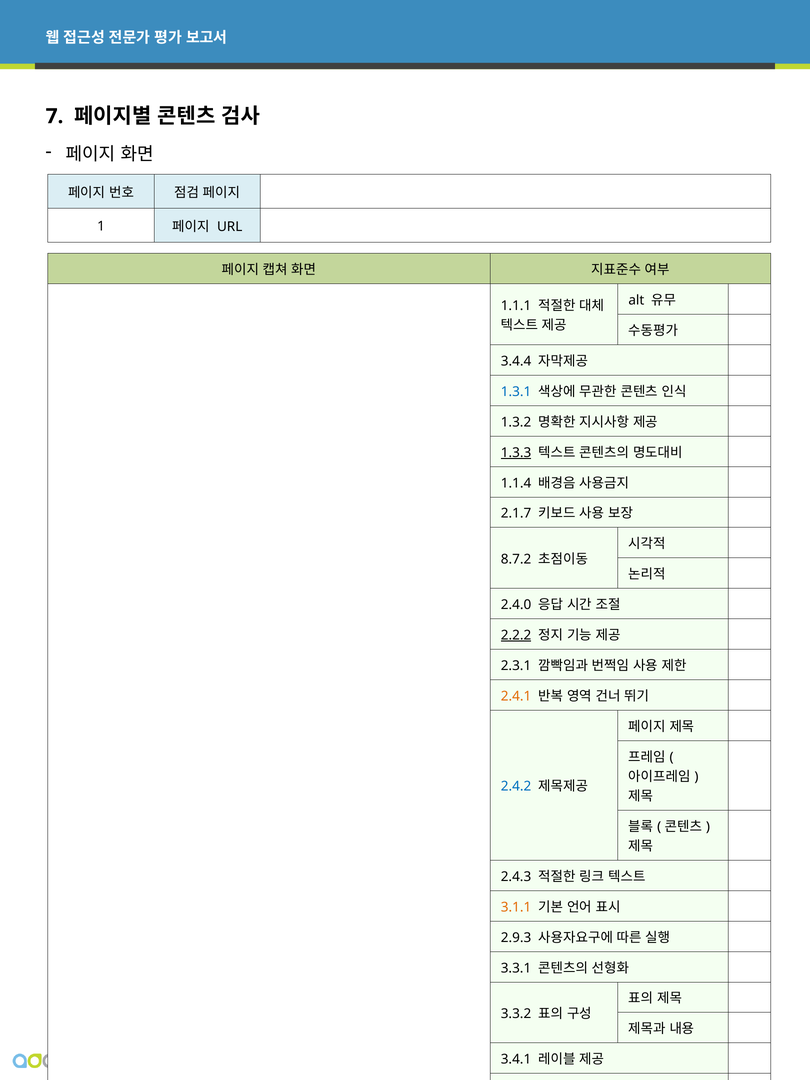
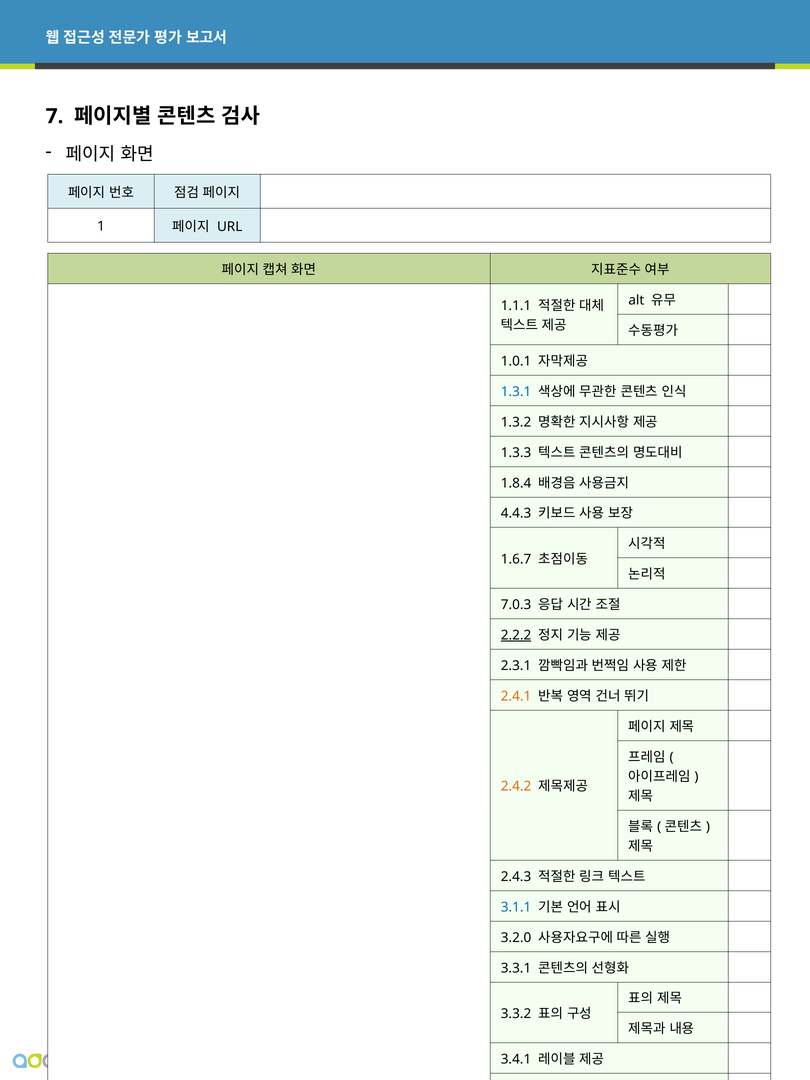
3.4.4: 3.4.4 -> 1.0.1 (516, 361)
1.3.3 underline: present -> none (516, 453)
1.1.4: 1.1.4 -> 1.8.4 (516, 483)
2.1.7: 2.1.7 -> 4.4.3 (516, 514)
8.7.2: 8.7.2 -> 1.6.7 (516, 559)
2.4.0: 2.4.0 -> 7.0.3 (516, 605)
2.4.2 colour: blue -> orange (516, 786)
3.1.1 colour: orange -> blue (516, 907)
2.9.3: 2.9.3 -> 3.2.0 (516, 938)
